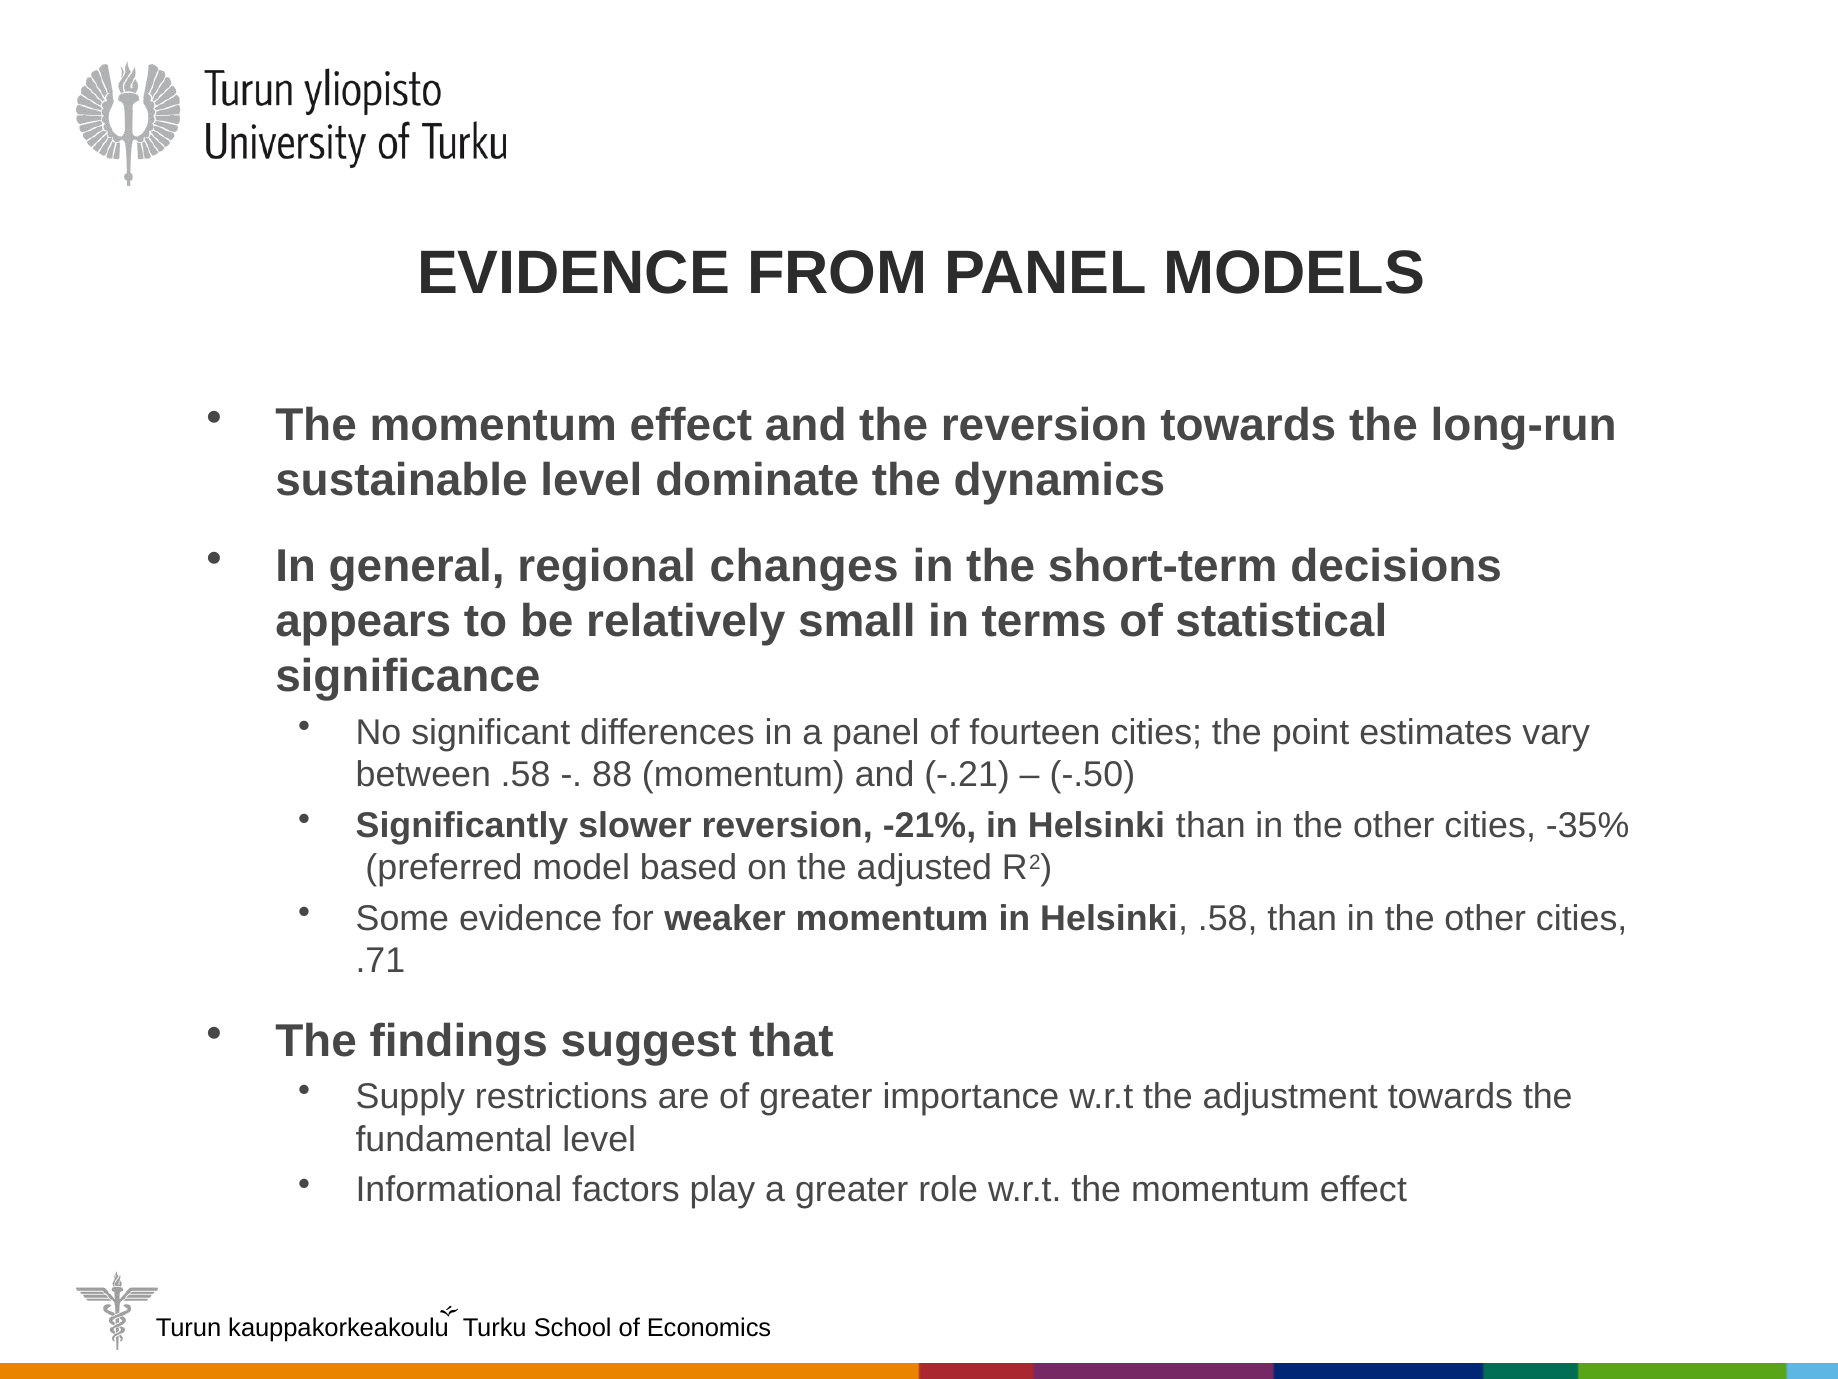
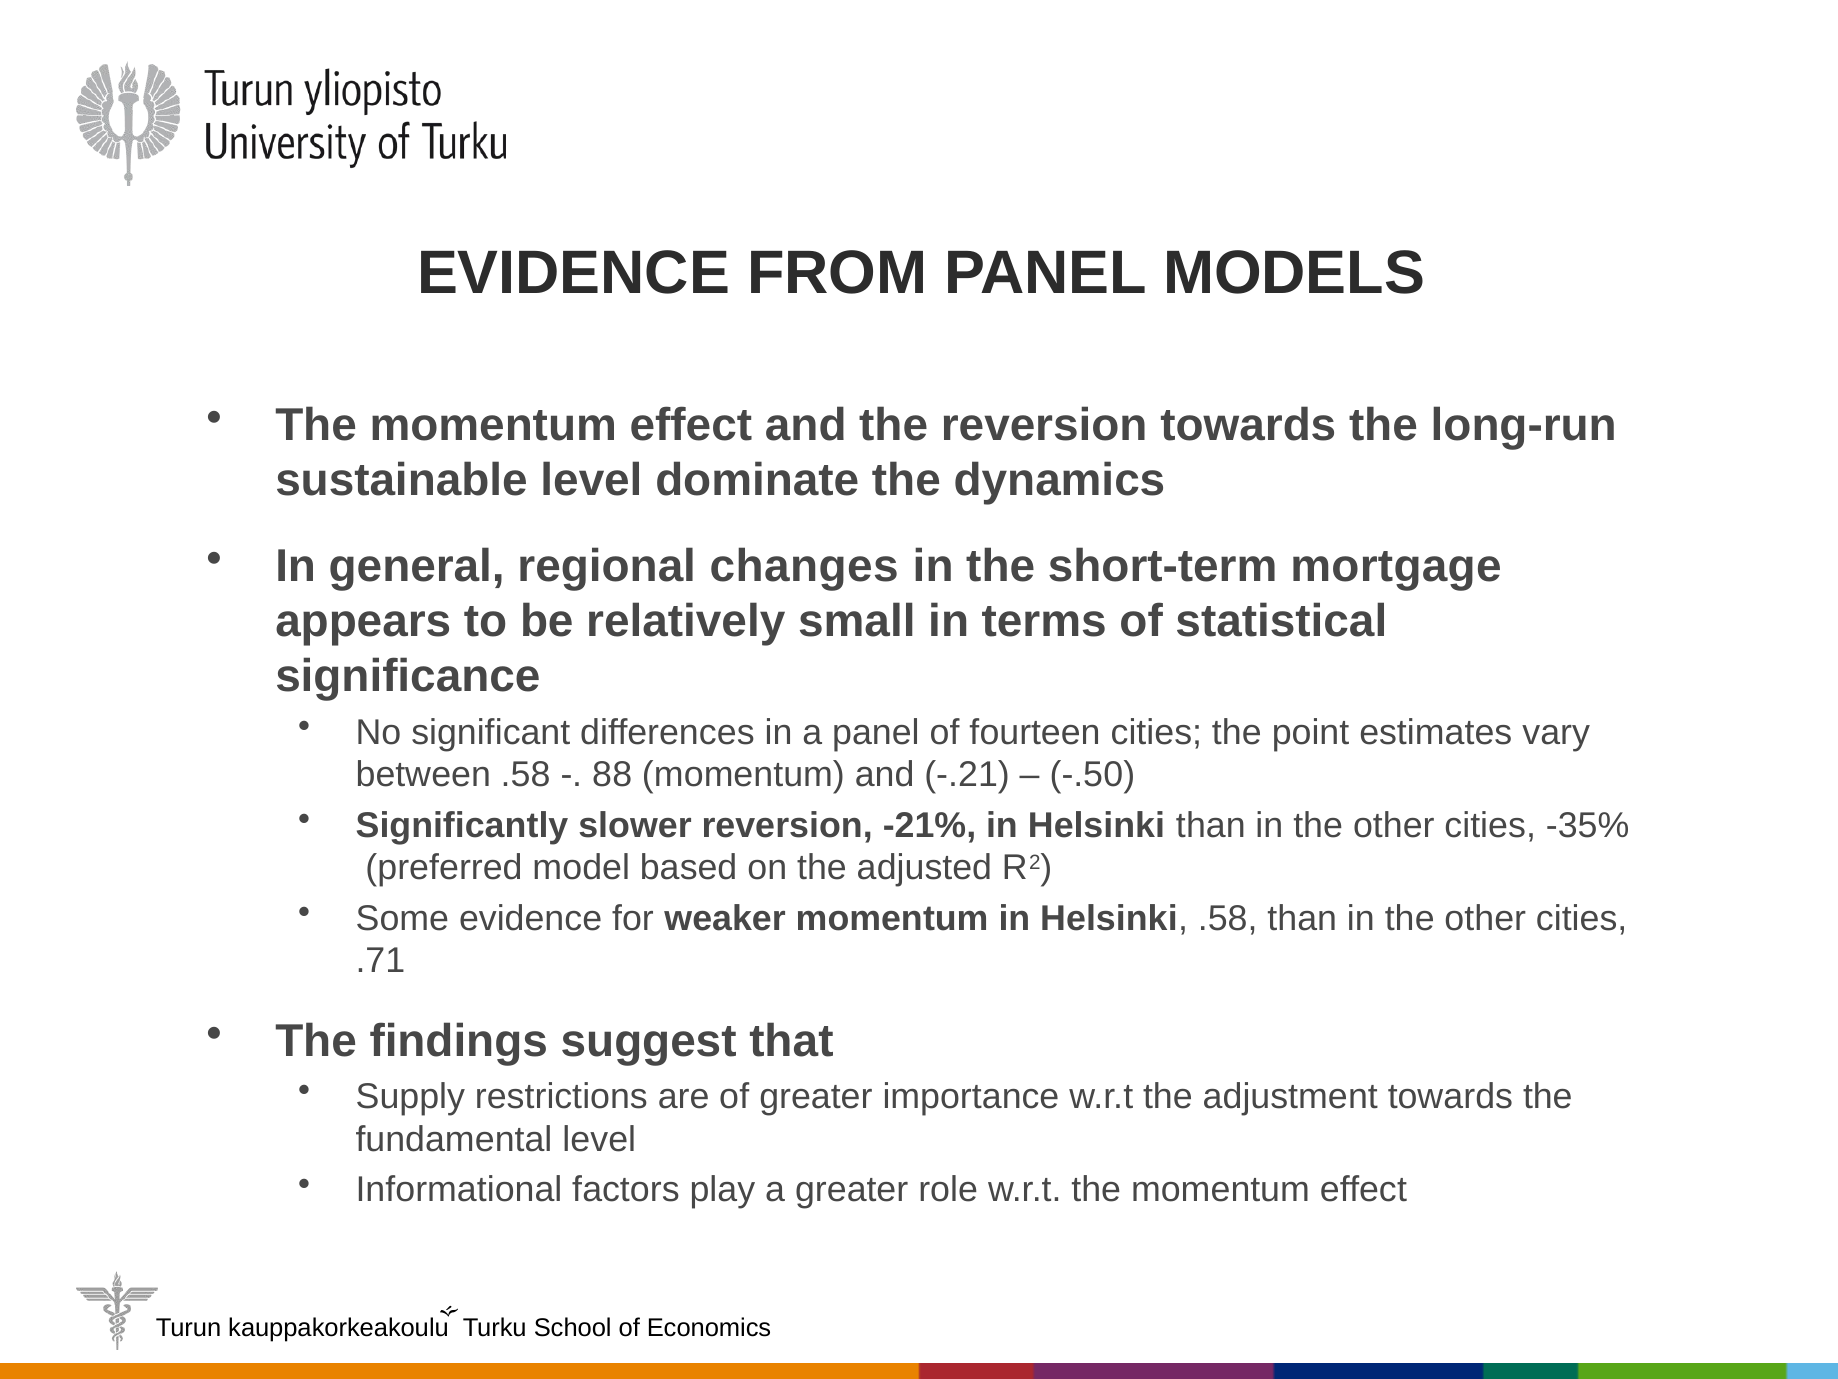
decisions: decisions -> mortgage (1396, 566)
